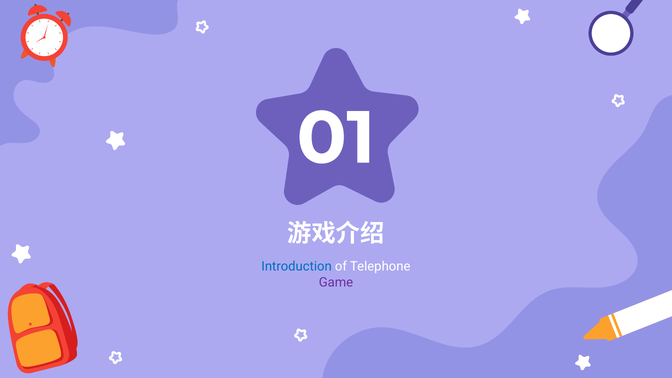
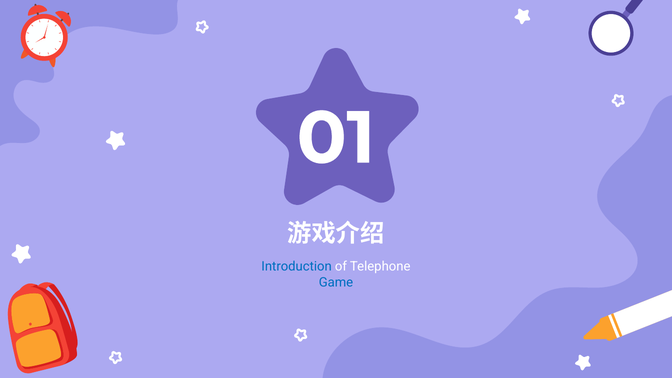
Game colour: purple -> blue (336, 282)
